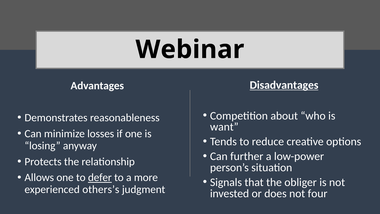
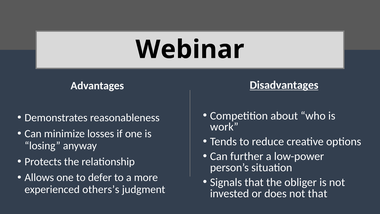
want: want -> work (224, 127)
defer underline: present -> none (100, 177)
not four: four -> that (318, 193)
